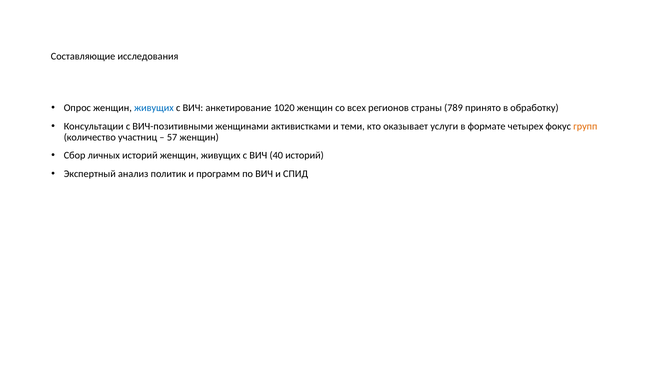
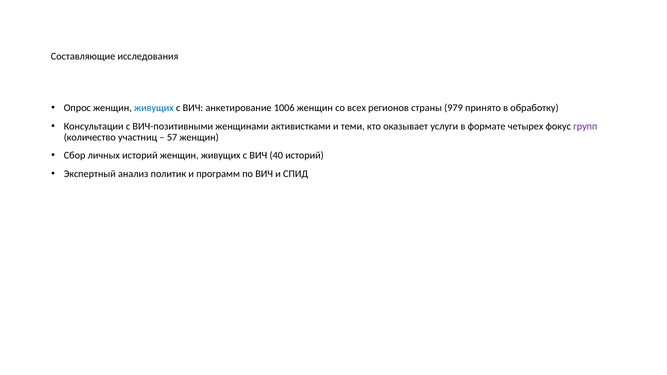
1020: 1020 -> 1006 (284, 108)
789: 789 -> 979 (454, 108)
групп colour: orange -> purple (585, 126)
